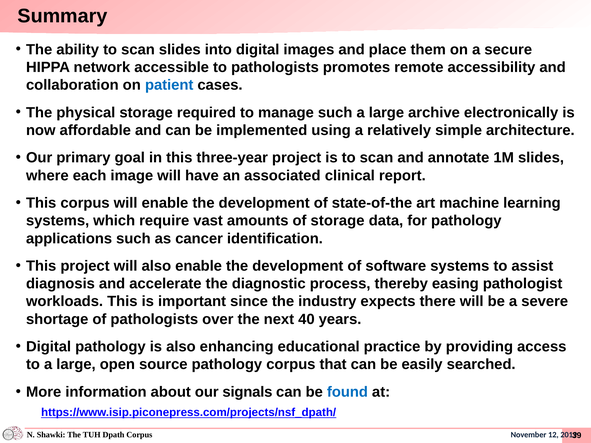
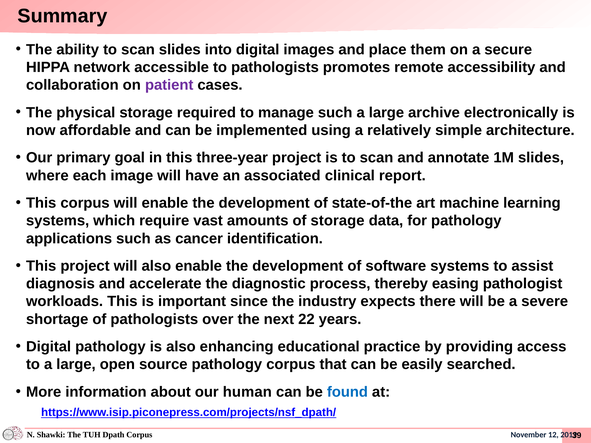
patient colour: blue -> purple (169, 85)
40: 40 -> 22 (306, 319)
signals: signals -> human (247, 392)
